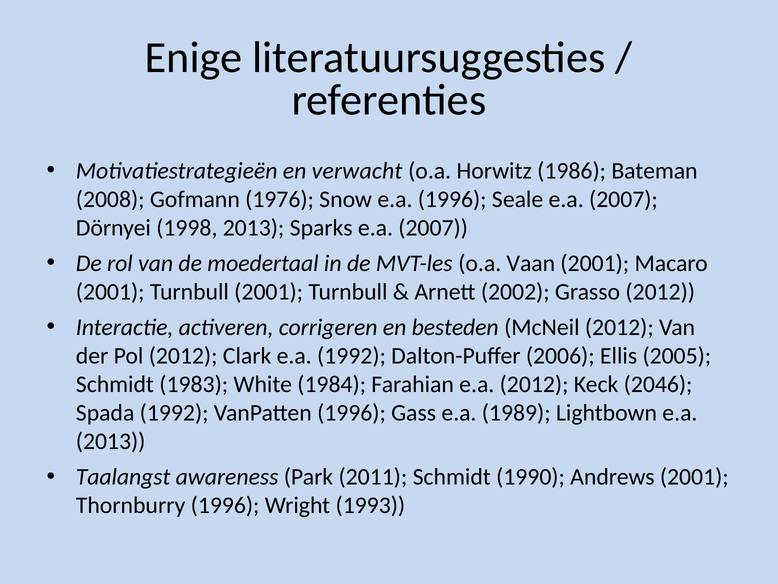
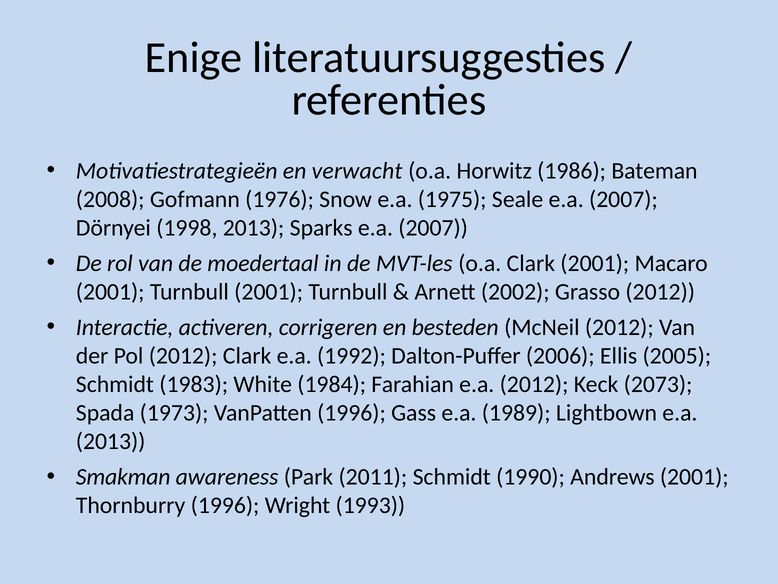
e.a 1996: 1996 -> 1975 (452, 199)
o.a Vaan: Vaan -> Clark (531, 263)
2046: 2046 -> 2073 (658, 384)
Spada 1992: 1992 -> 1973 (174, 413)
Taalangst: Taalangst -> Smakman (123, 477)
